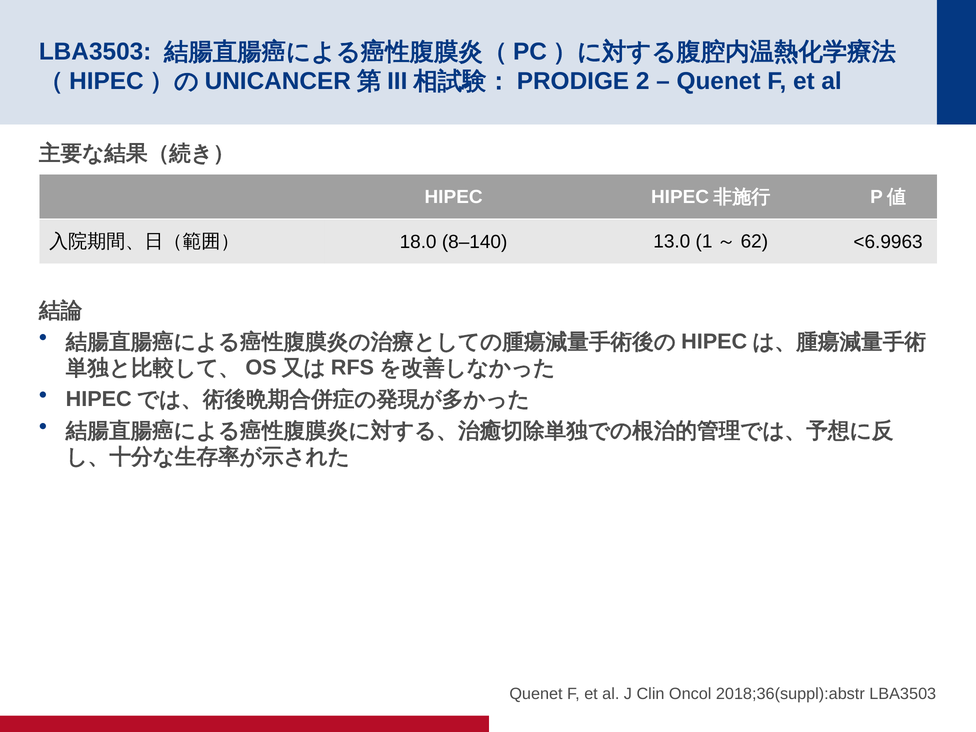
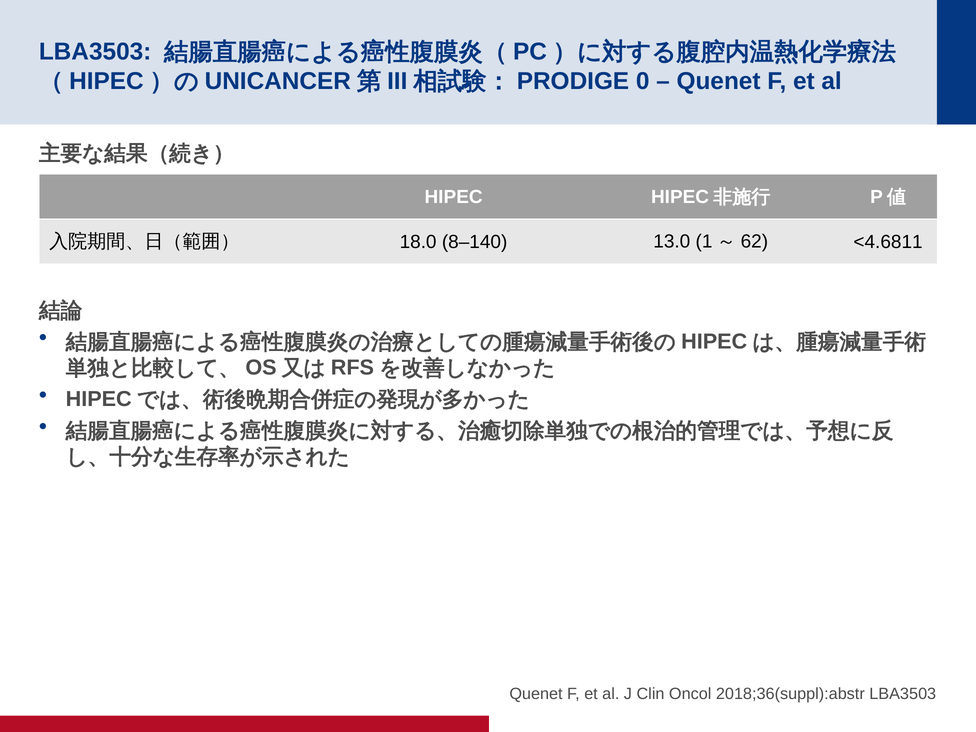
2: 2 -> 0 (643, 81)
<6.9963: <6.9963 -> <4.6811 (888, 242)
